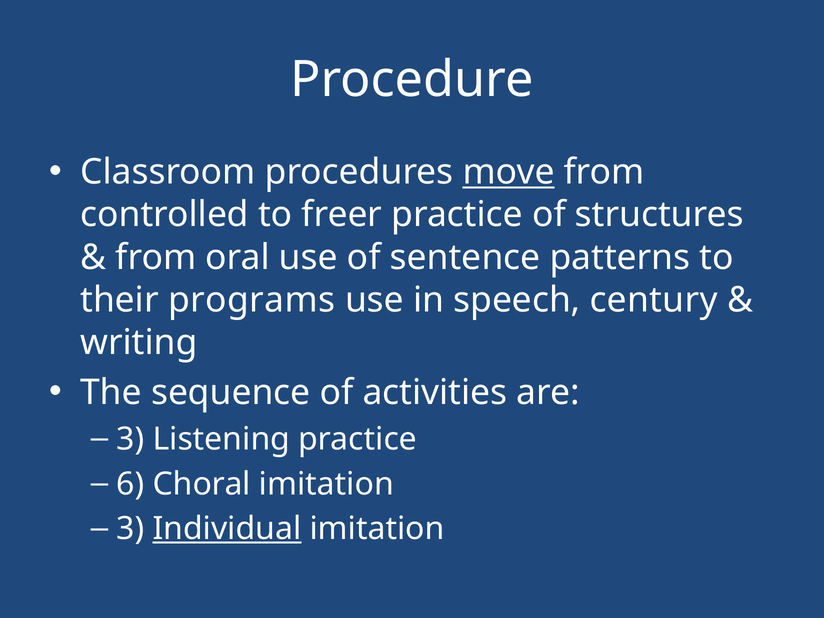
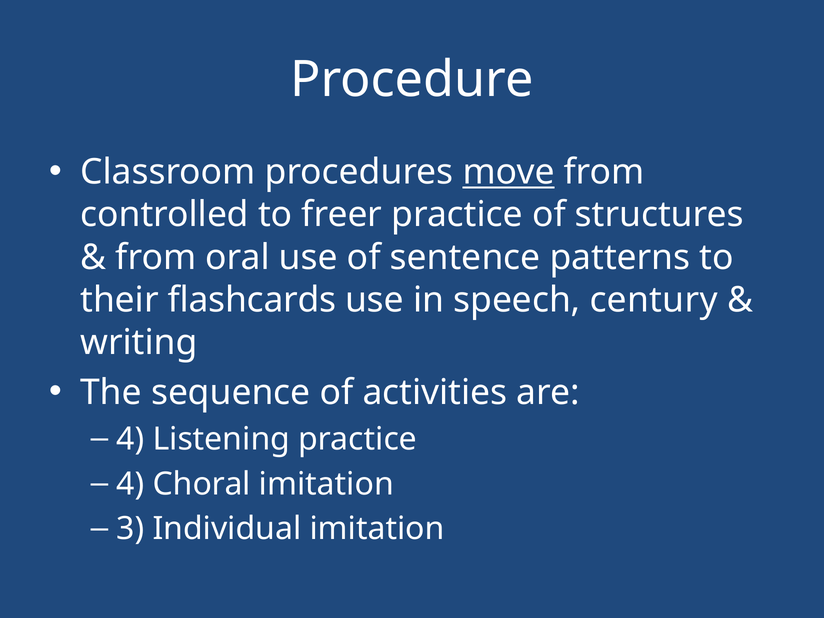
programs: programs -> flashcards (252, 300)
3: 3 -> 4 (130, 439)
6: 6 -> 4 (130, 484)
Individual underline: present -> none (227, 529)
